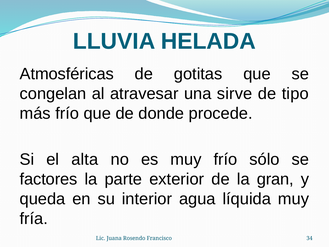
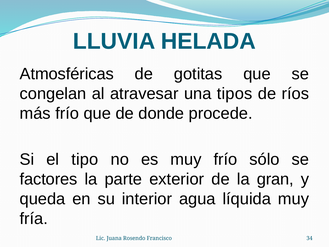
sirve: sirve -> tipos (235, 94)
tipo: tipo -> ríos (295, 94)
alta: alta -> tipo (85, 159)
